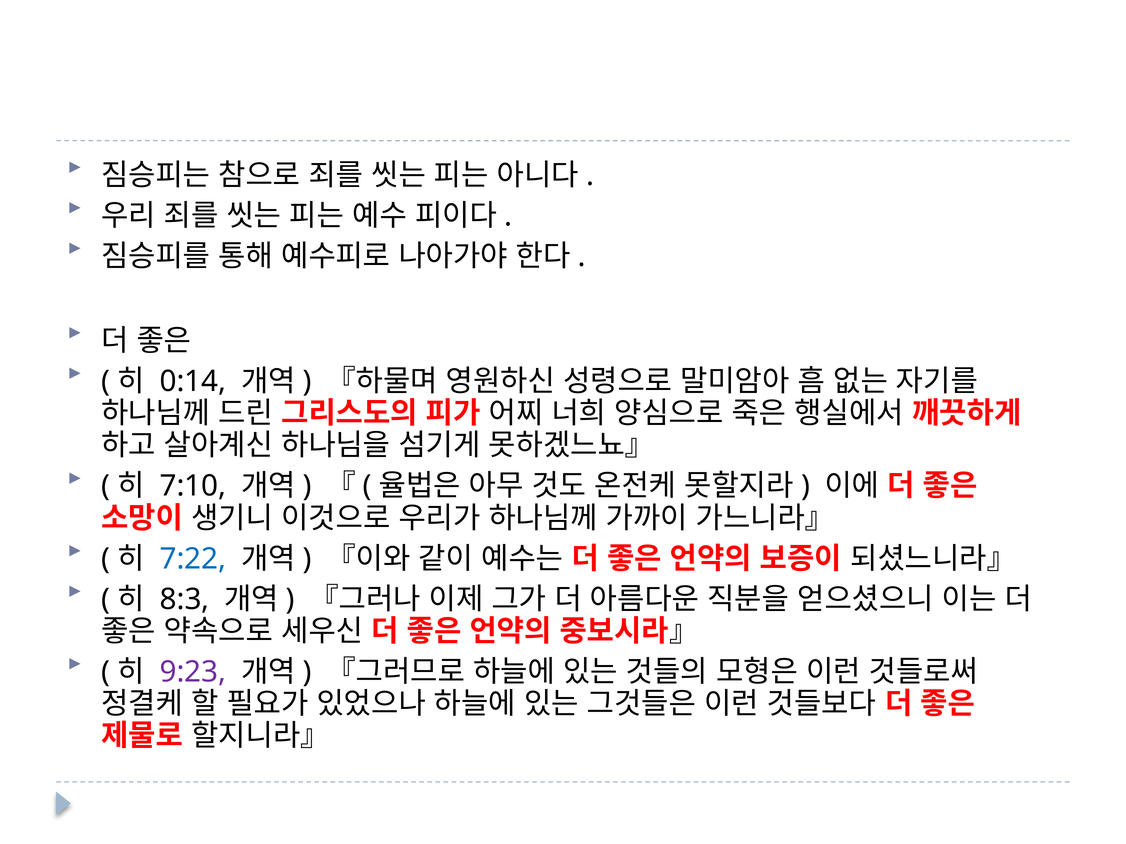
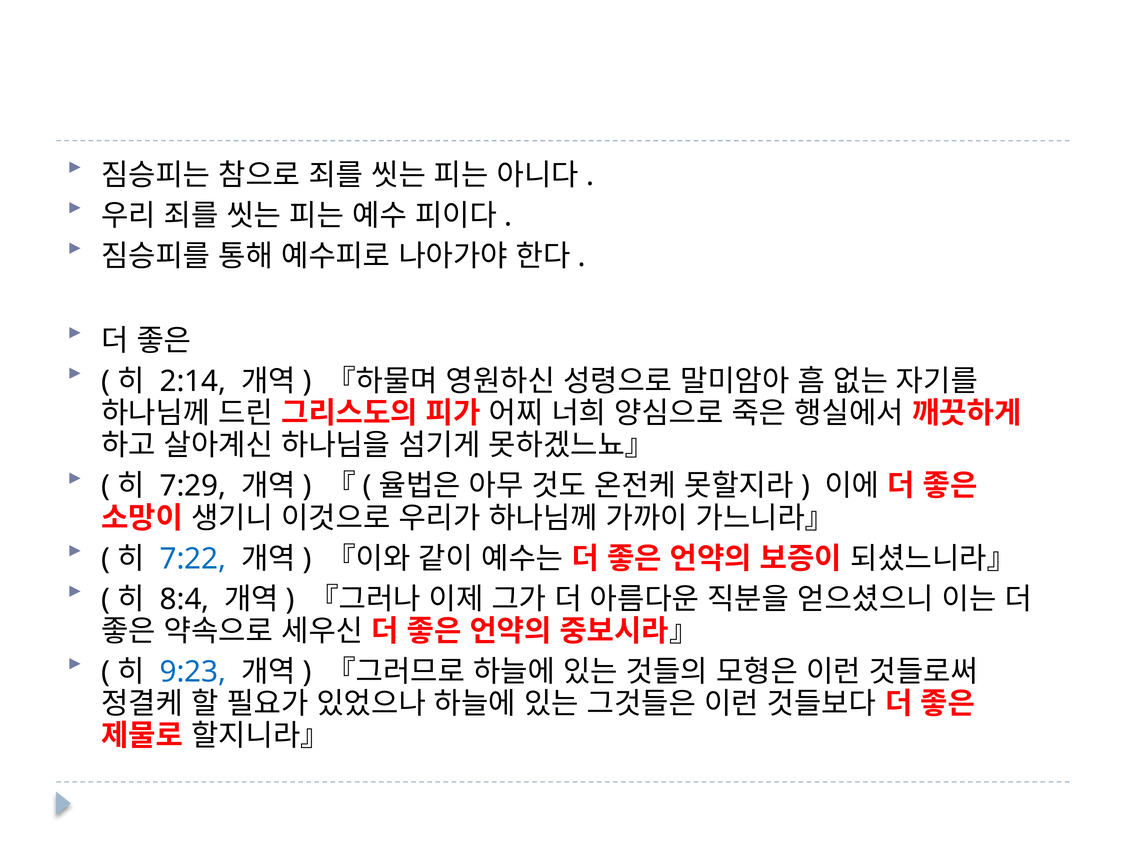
0:14: 0:14 -> 2:14 (193, 382)
7:10: 7:10 -> 7:29 (193, 486)
8:3: 8:3 -> 8:4 (185, 600)
9:23 colour: purple -> blue (193, 672)
